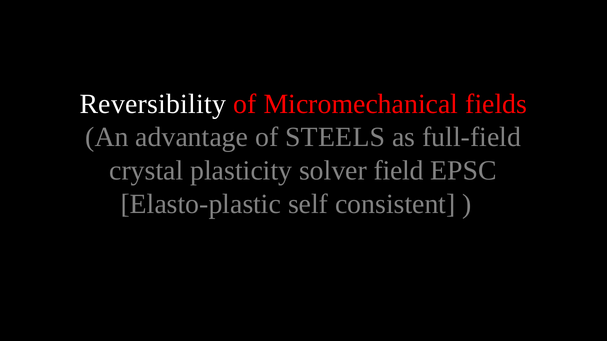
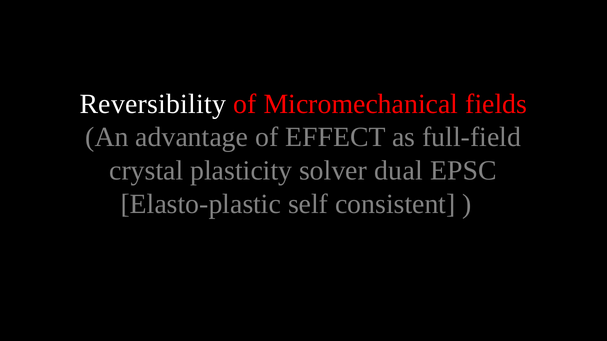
STEELS: STEELS -> EFFECT (335, 137)
field: field -> dual (399, 171)
